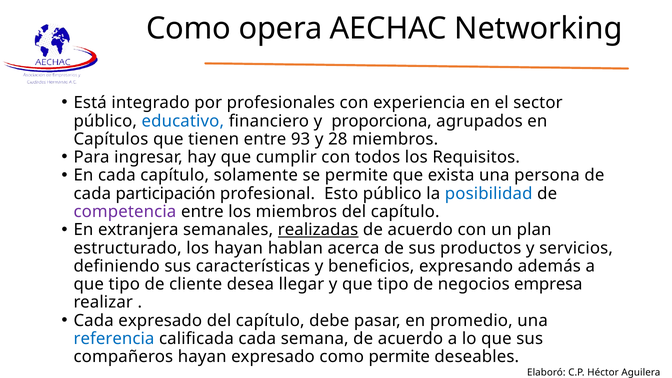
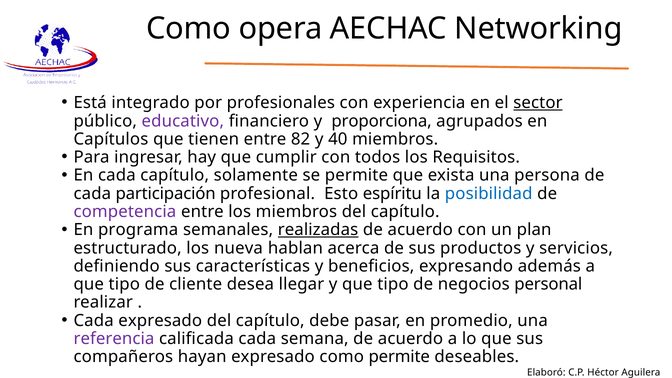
sector underline: none -> present (538, 103)
educativo colour: blue -> purple (183, 121)
93: 93 -> 82 (301, 139)
28: 28 -> 40 (338, 139)
Esto público: público -> espíritu (392, 194)
extranjera: extranjera -> programa (138, 230)
los hayan: hayan -> nueva (238, 248)
empresa: empresa -> personal (548, 284)
referencia colour: blue -> purple (114, 339)
